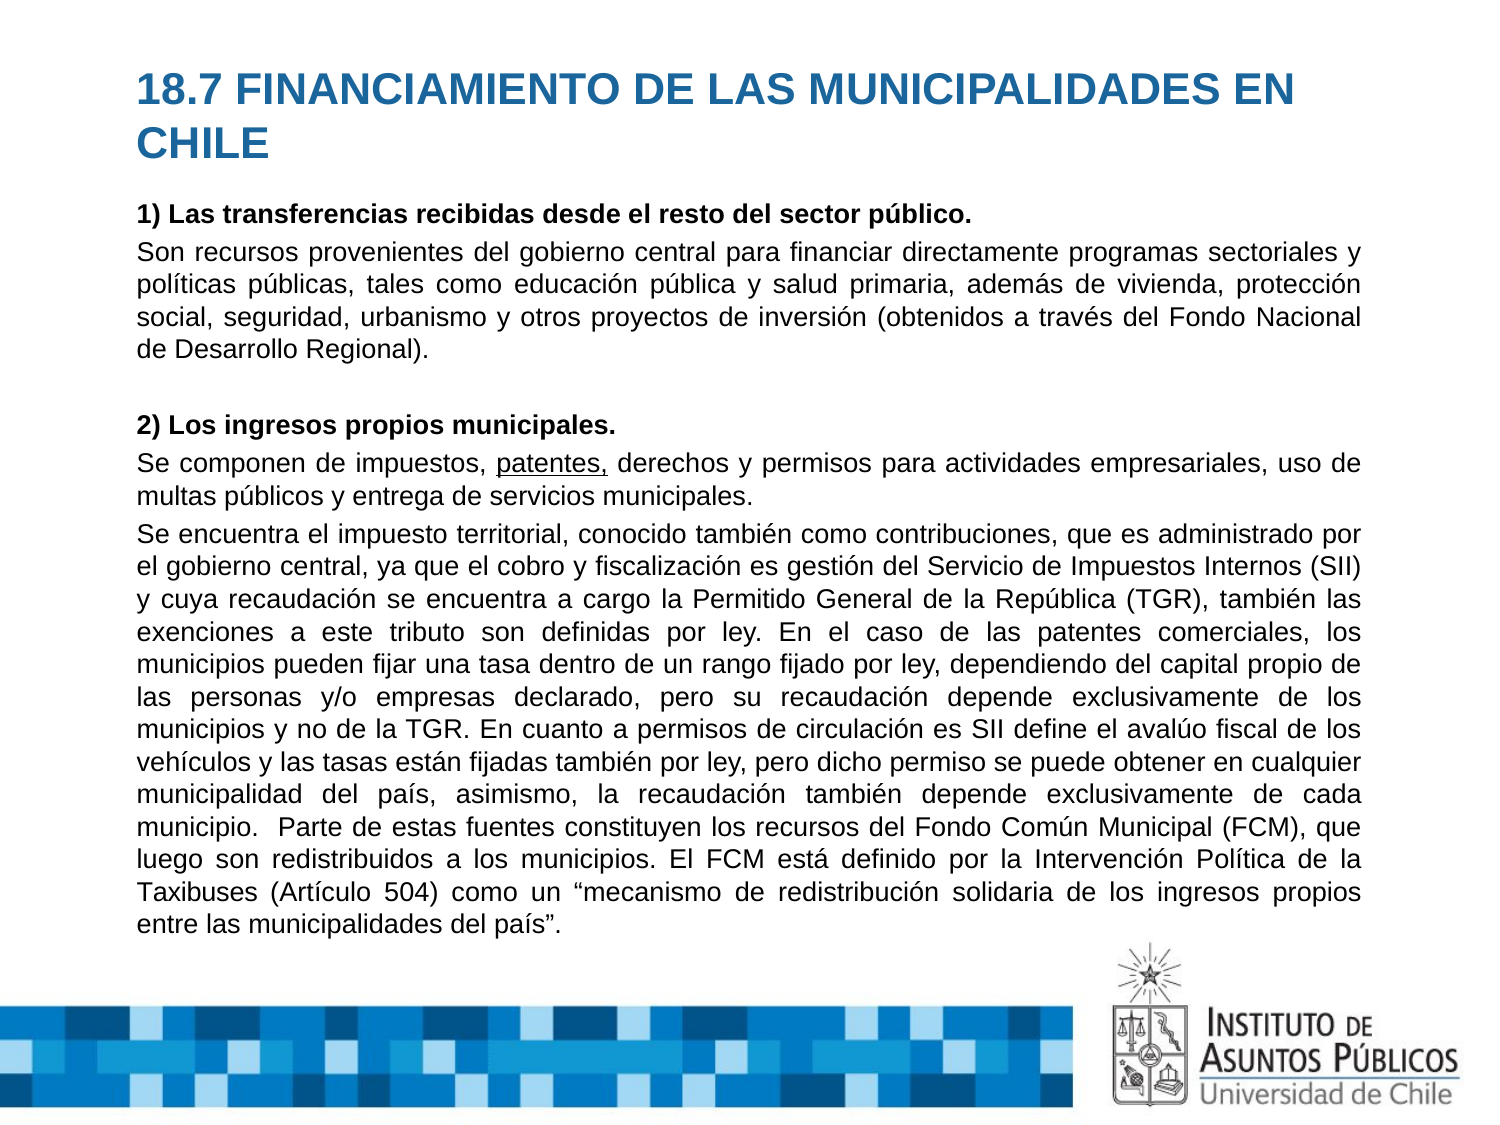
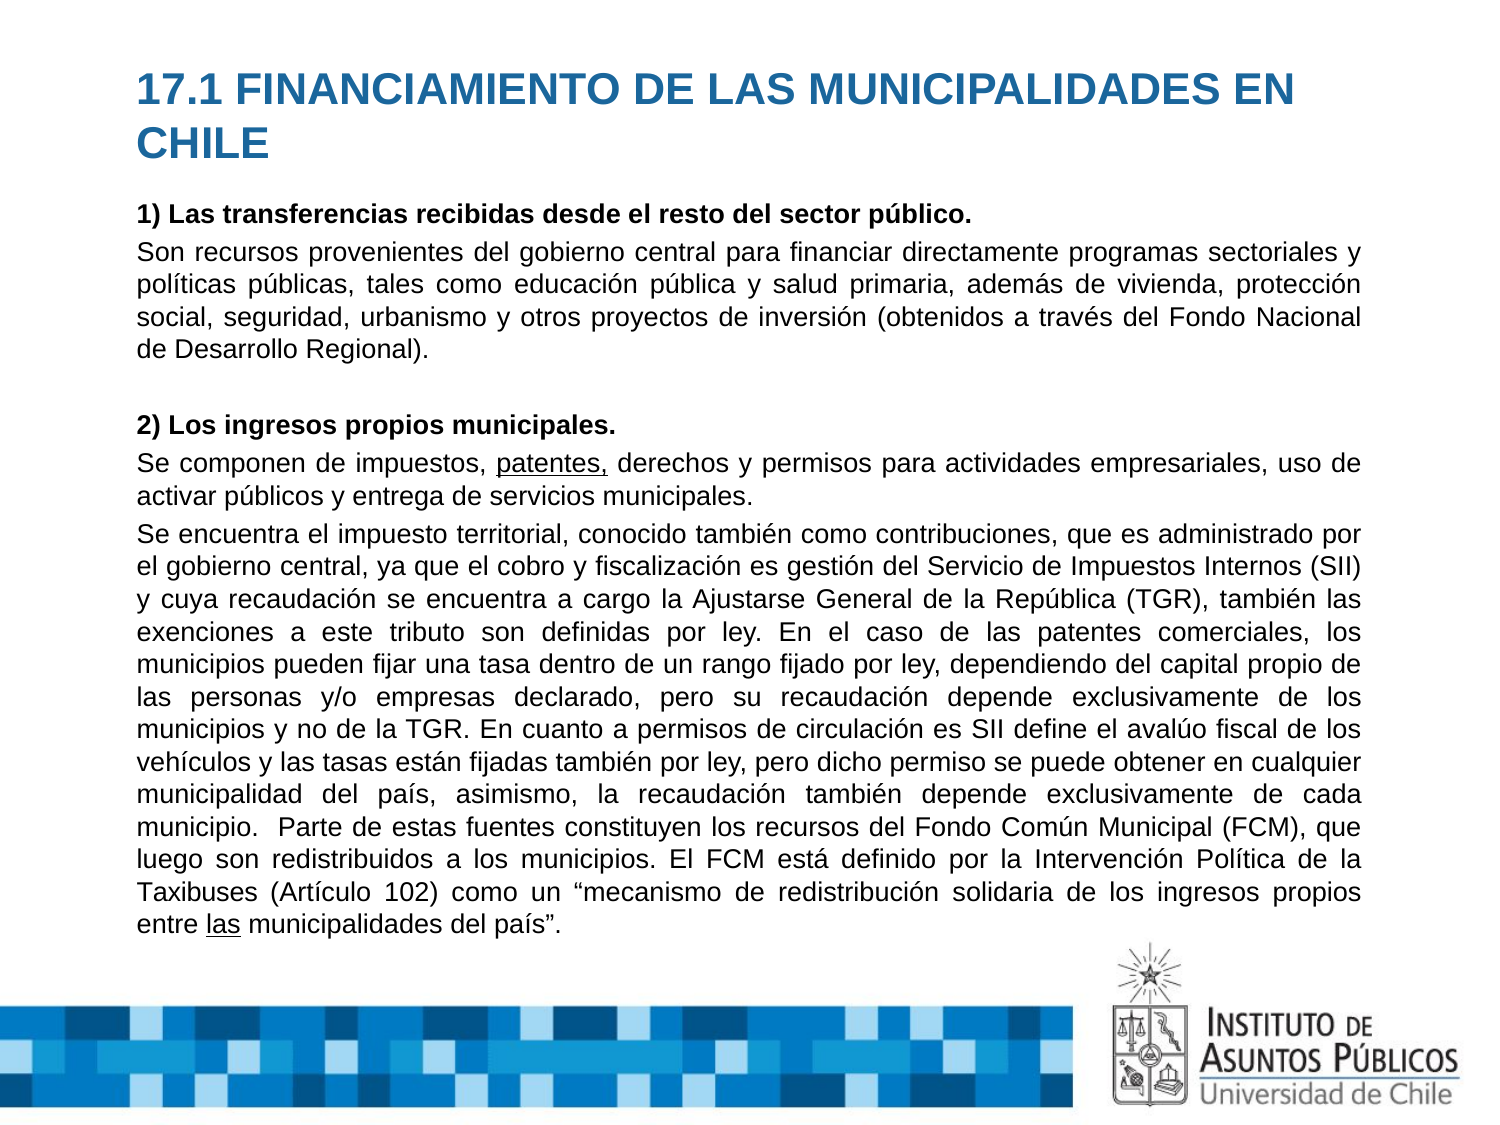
18.7: 18.7 -> 17.1 (180, 90)
multas: multas -> activar (177, 496)
Permitido: Permitido -> Ajustarse (749, 600)
504: 504 -> 102 (411, 892)
las underline: none -> present (223, 925)
